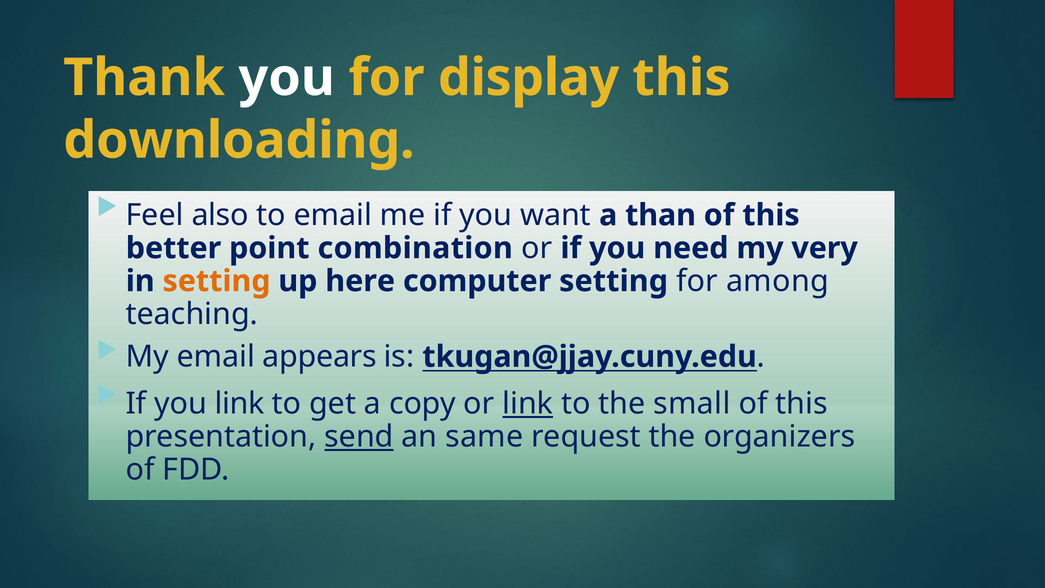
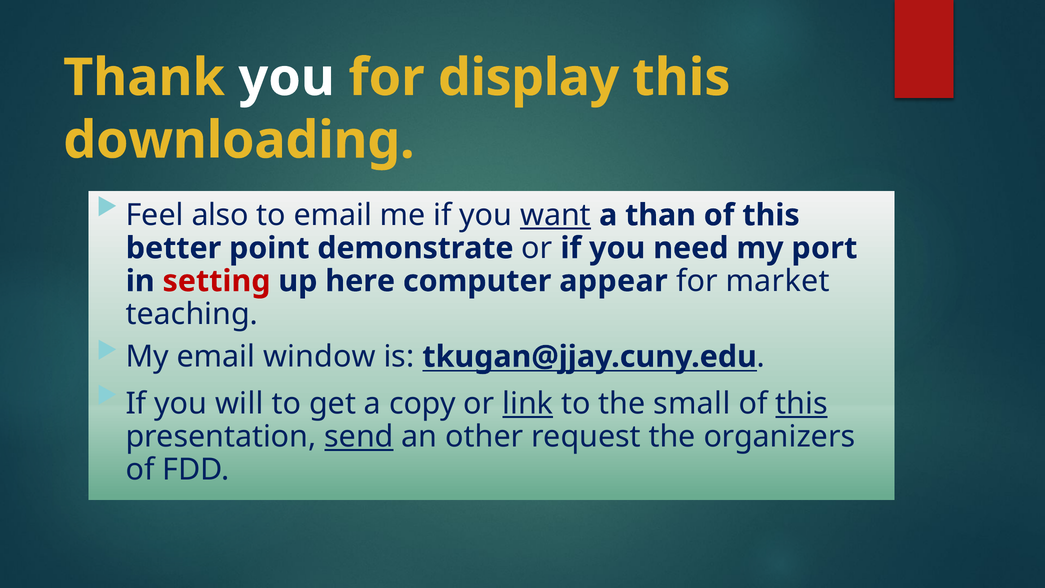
want underline: none -> present (556, 215)
combination: combination -> demonstrate (415, 248)
very: very -> port (824, 248)
setting colour: orange -> red (217, 281)
computer setting: setting -> appear (613, 281)
among: among -> market (778, 281)
appears: appears -> window (319, 357)
you link: link -> will (239, 404)
this underline: none -> present (802, 404)
same: same -> other (484, 437)
